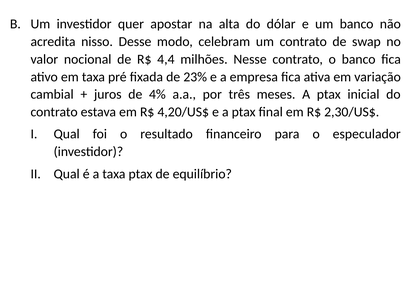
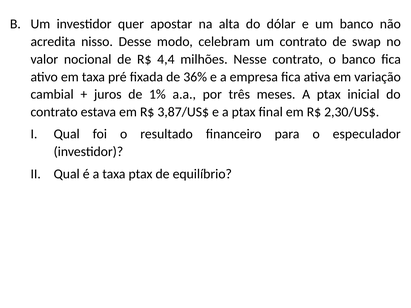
23%: 23% -> 36% (195, 77)
4%: 4% -> 1% (157, 95)
4,20/US$: 4,20/US$ -> 3,87/US$ (183, 112)
